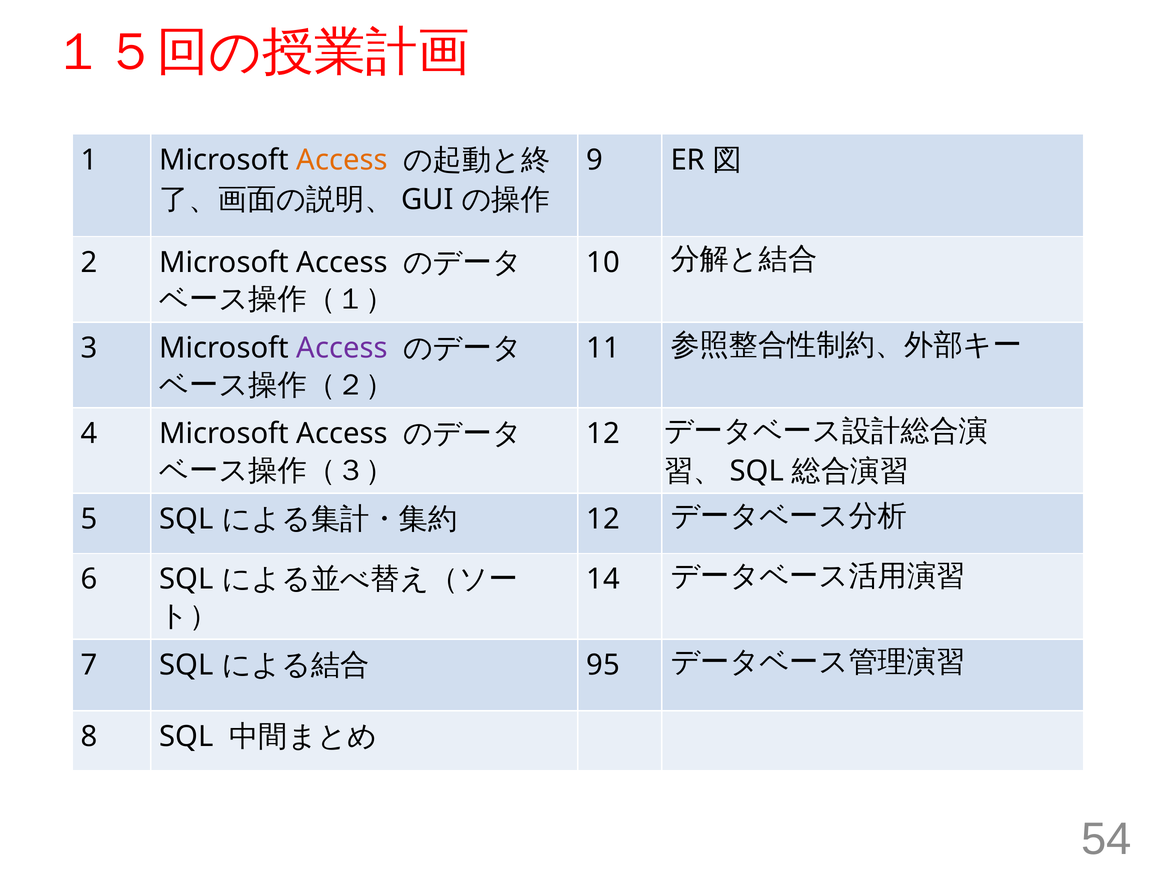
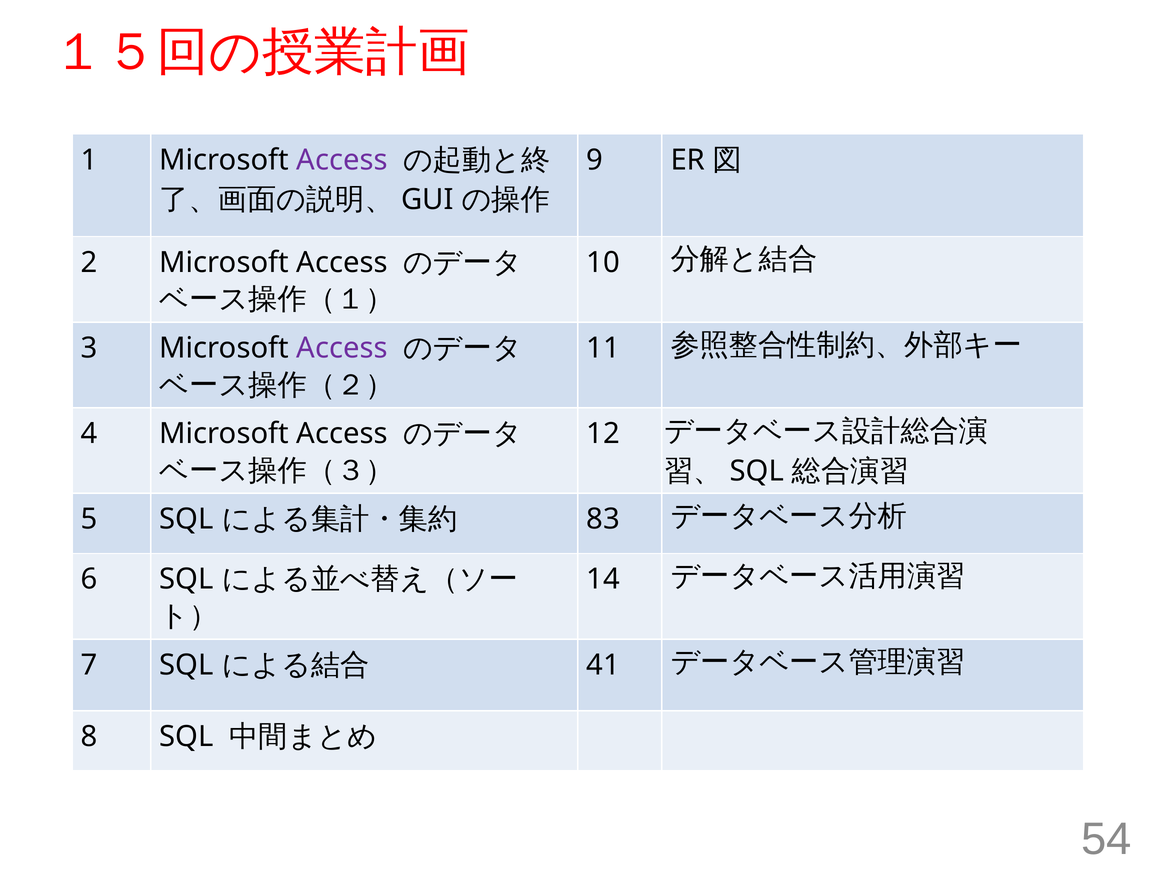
Access colour: orange -> purple (342, 160)
12: 12 -> 83 (603, 519)
95: 95 -> 41 (603, 665)
